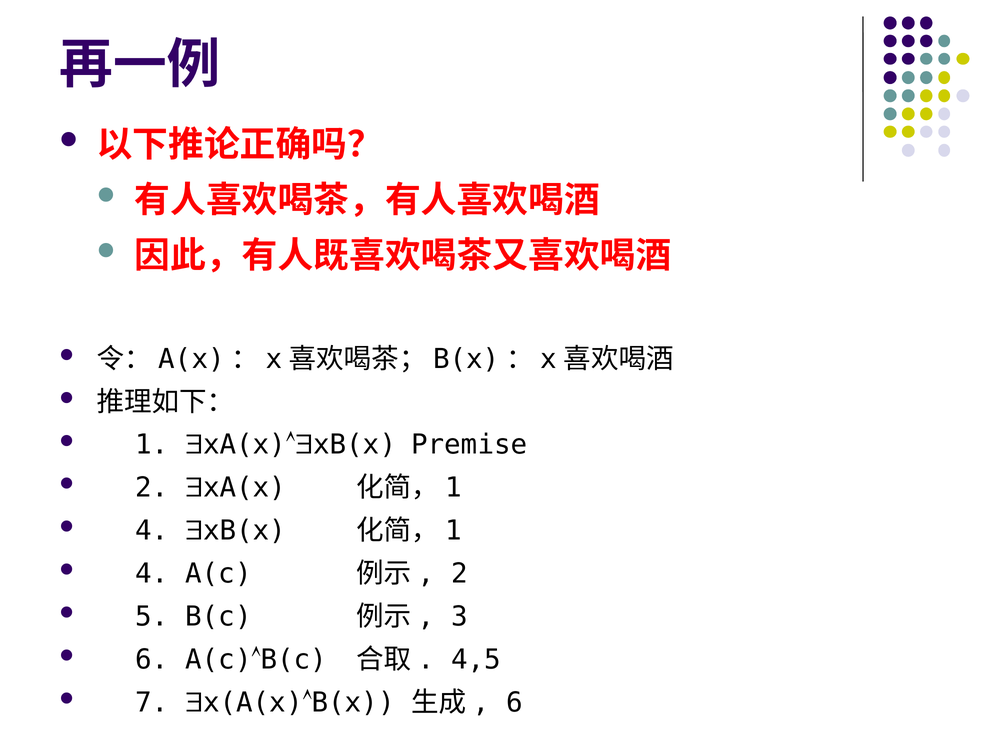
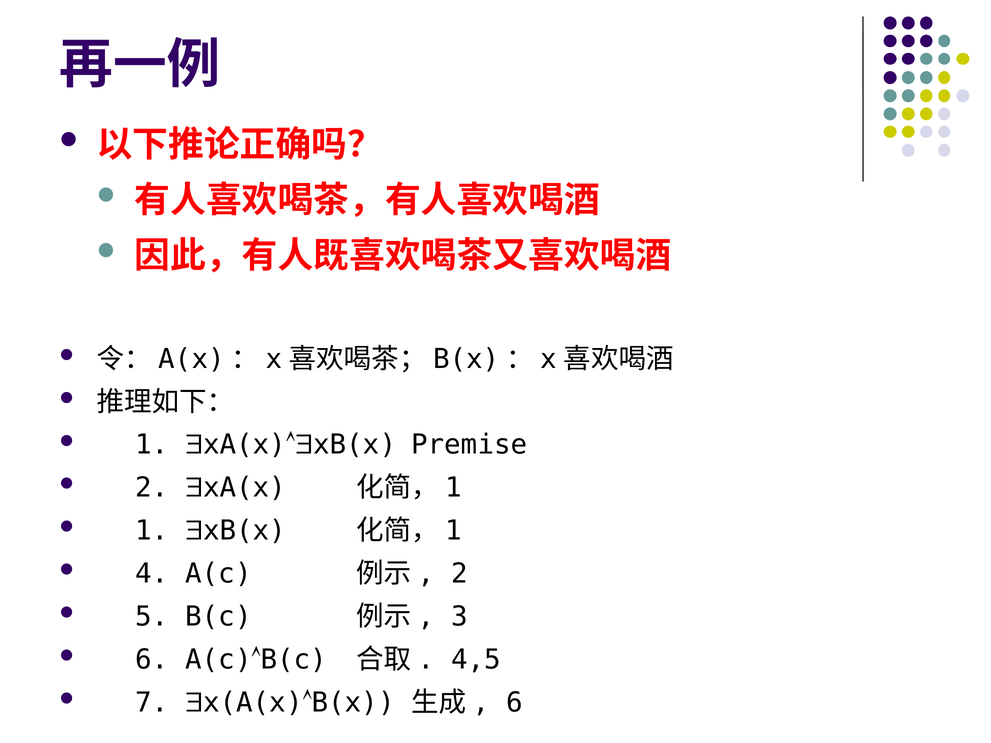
4: 4 -> 1 (152, 531)
